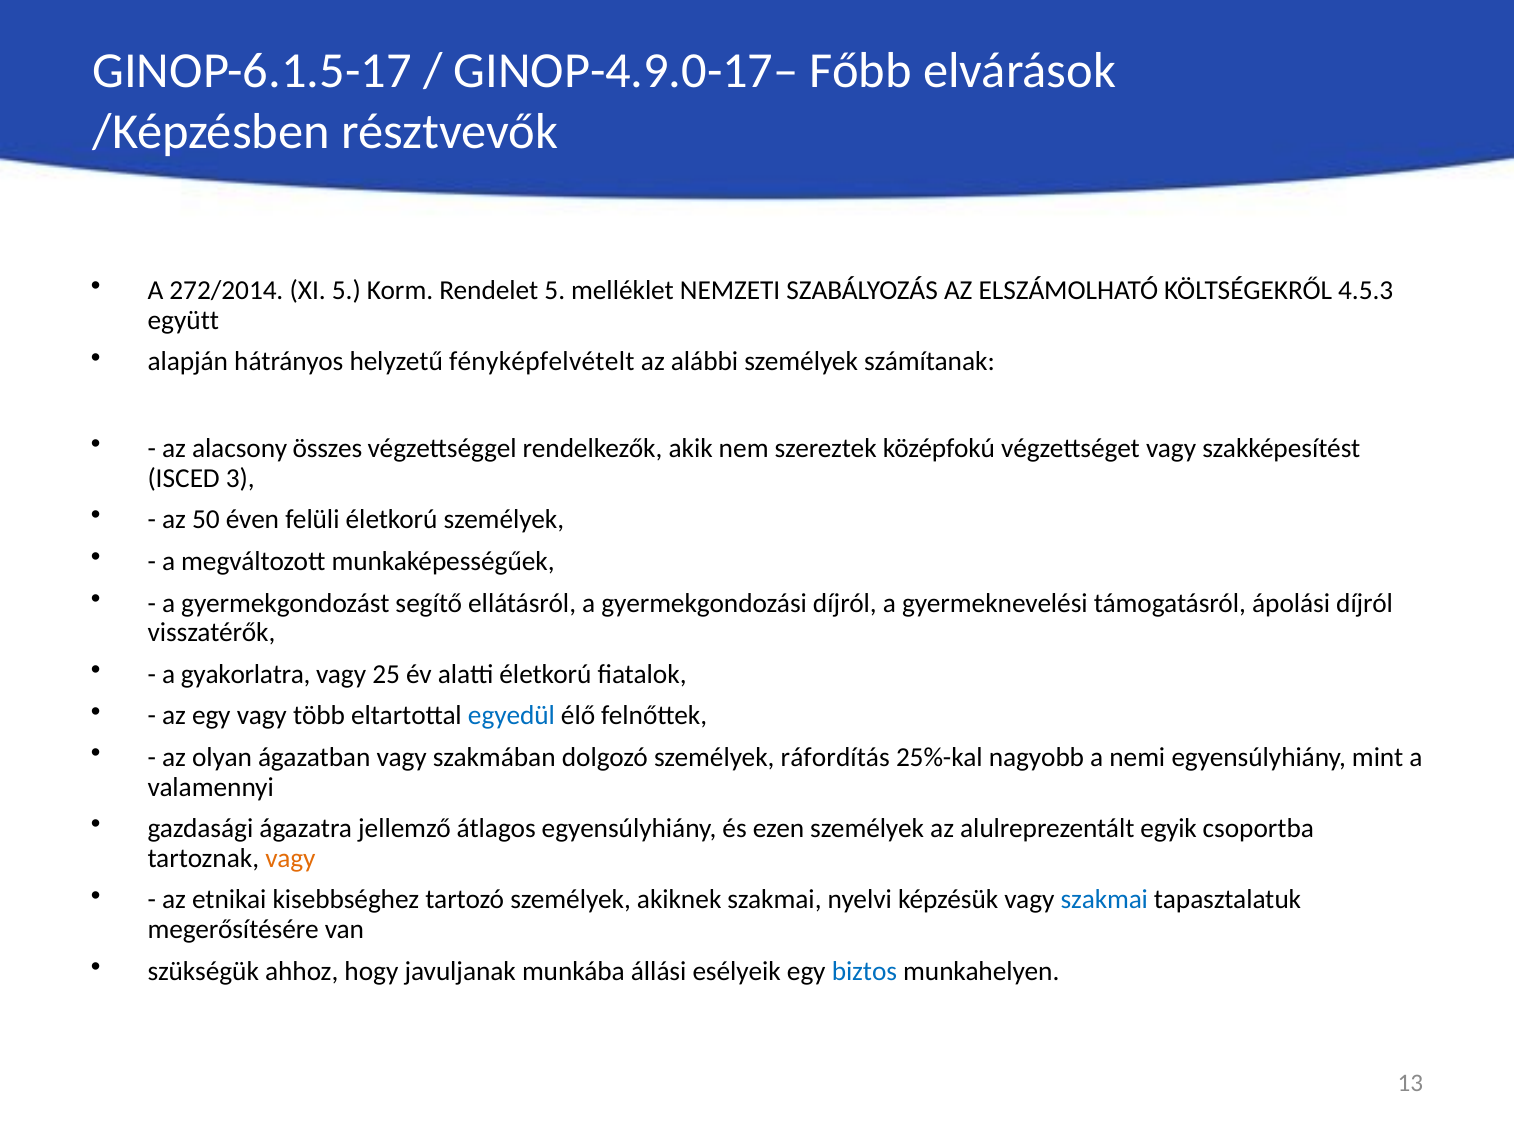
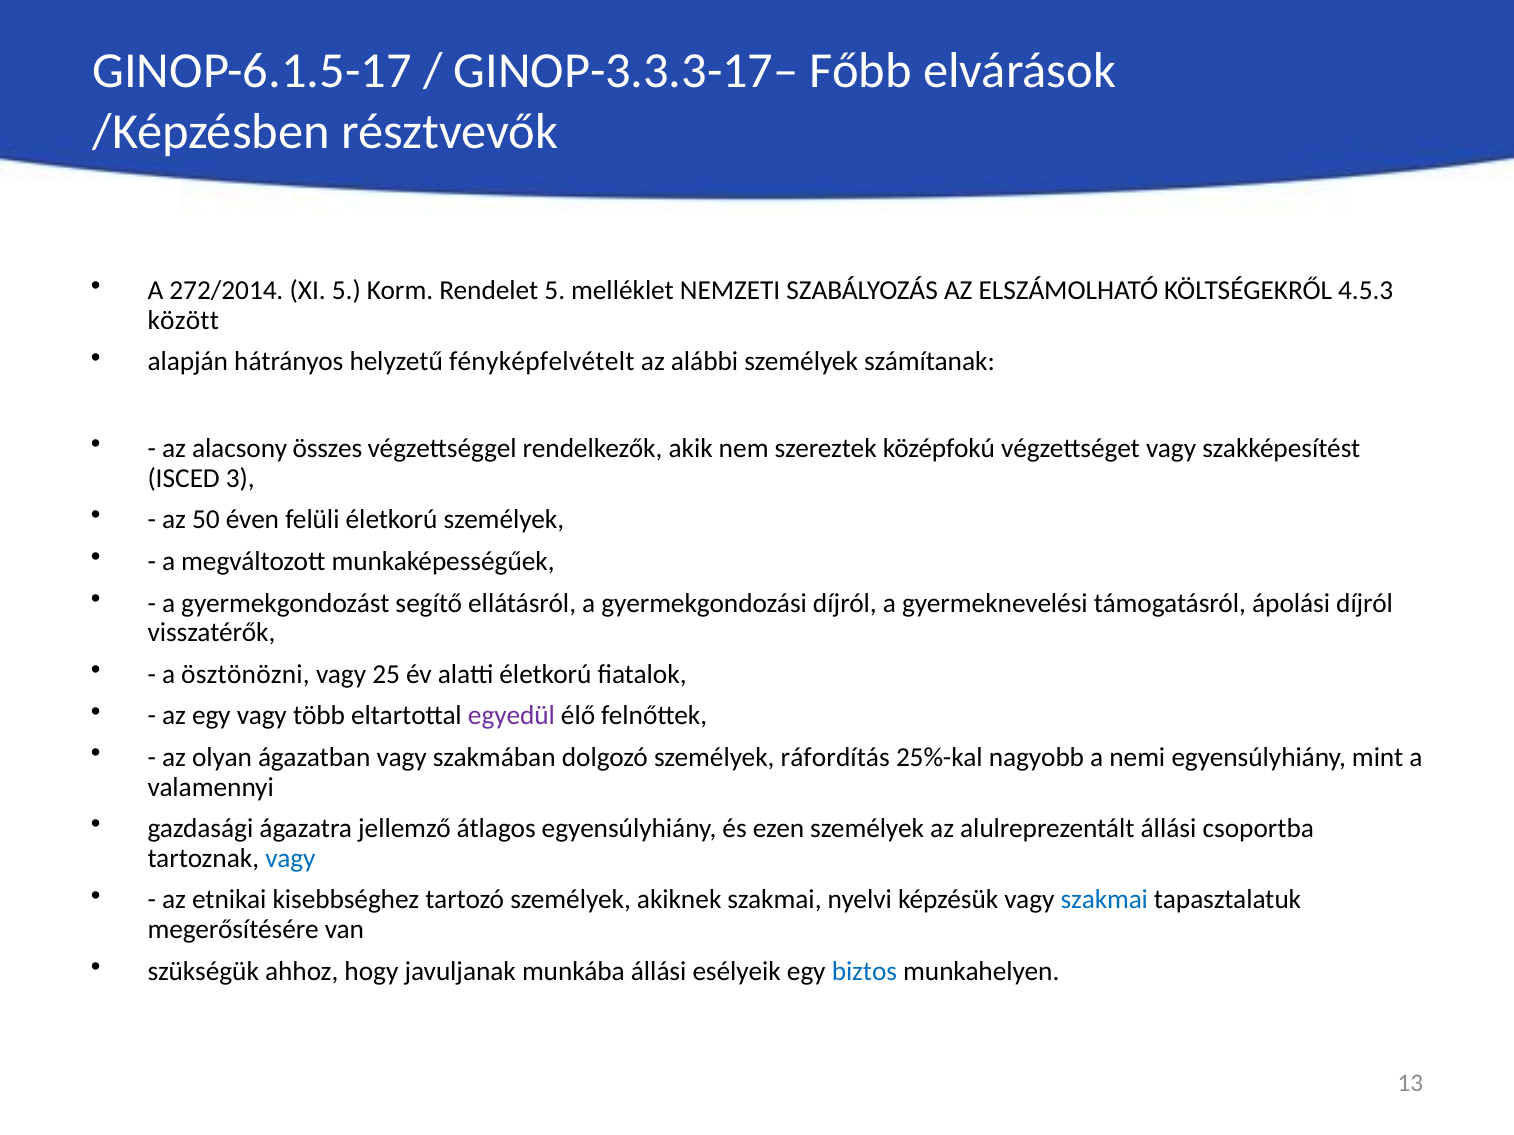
GINOP-4.9.0-17–: GINOP-4.9.0-17– -> GINOP-3.3.3-17– (626, 71)
együtt: együtt -> között (183, 320)
gyakorlatra: gyakorlatra -> ösztönözni (245, 674)
egyedül colour: blue -> purple (511, 716)
alulreprezentált egyik: egyik -> állási (1169, 829)
vagy colour: orange -> blue (290, 859)
